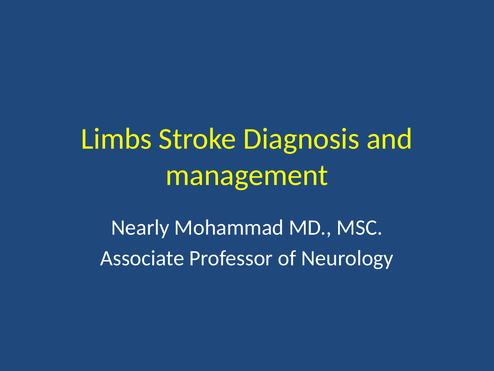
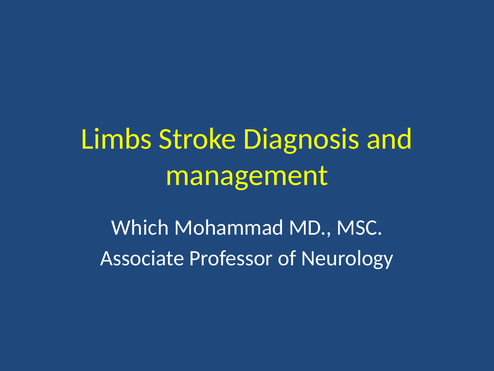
Nearly: Nearly -> Which (140, 227)
